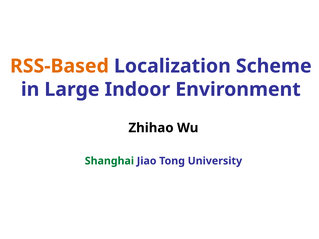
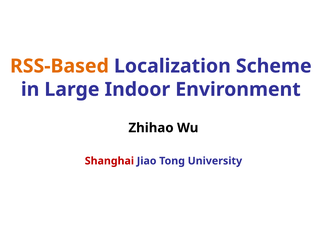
Shanghai colour: green -> red (109, 161)
